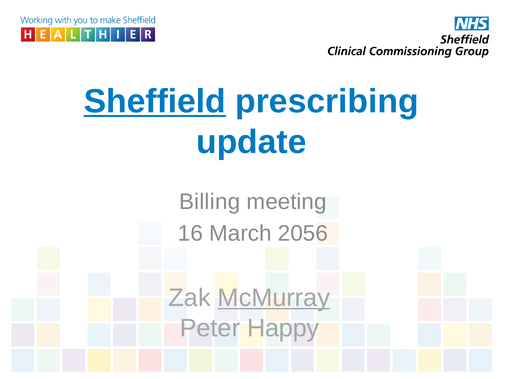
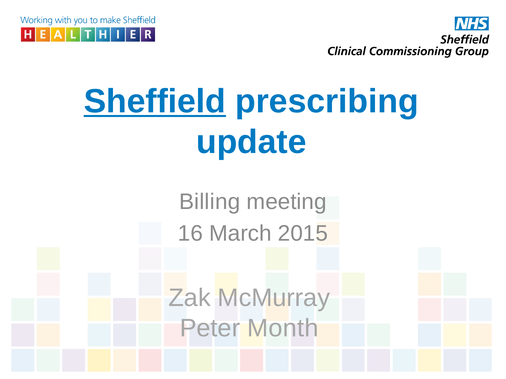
2056: 2056 -> 2015 (303, 234)
McMurray underline: present -> none (274, 298)
Happy: Happy -> Month (283, 329)
